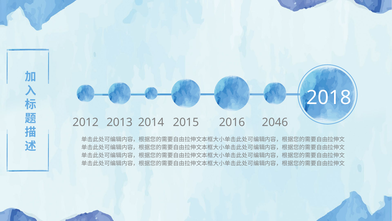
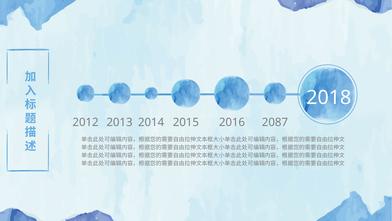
2046: 2046 -> 2087 (275, 122)
